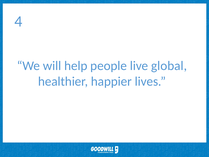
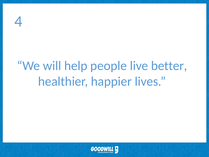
global: global -> better (169, 66)
